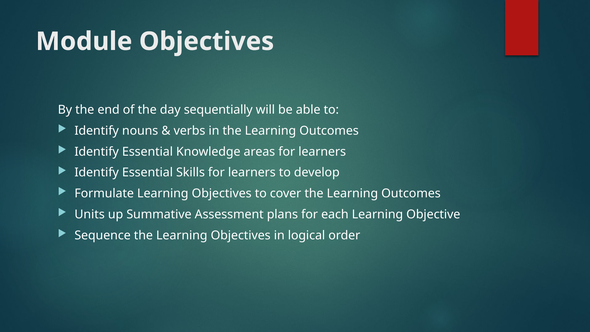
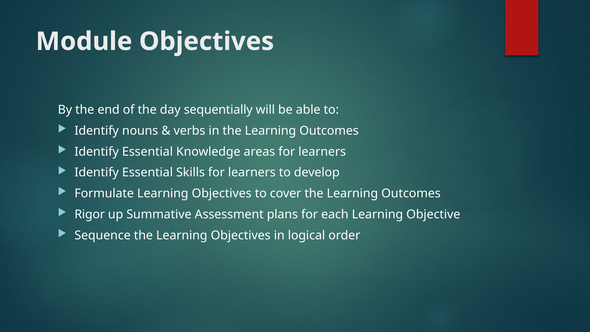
Units: Units -> Rigor (90, 214)
